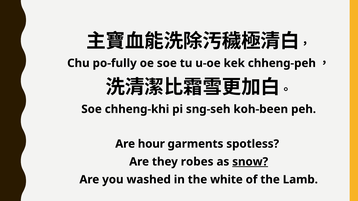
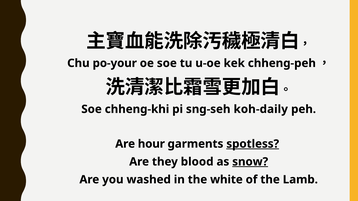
po-fully: po-fully -> po-your (115, 63)
koh-been: koh-been -> koh-daily (261, 109)
spotless underline: none -> present (253, 144)
robes: robes -> blood (197, 162)
